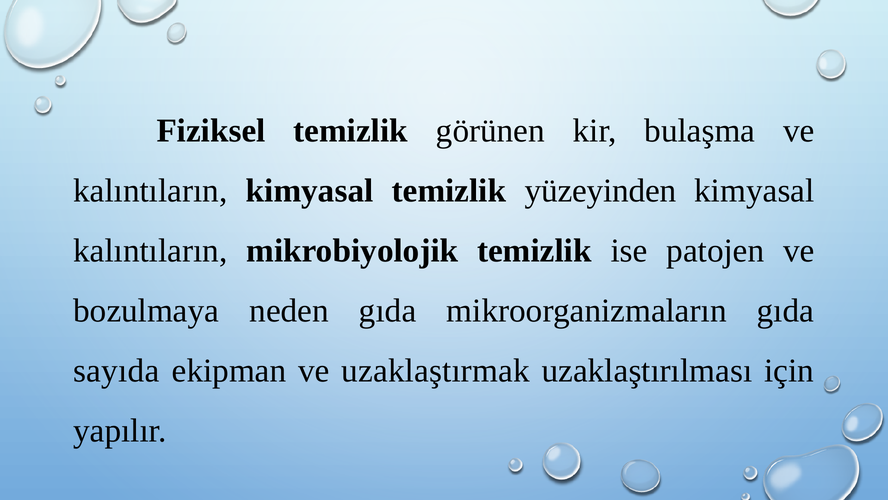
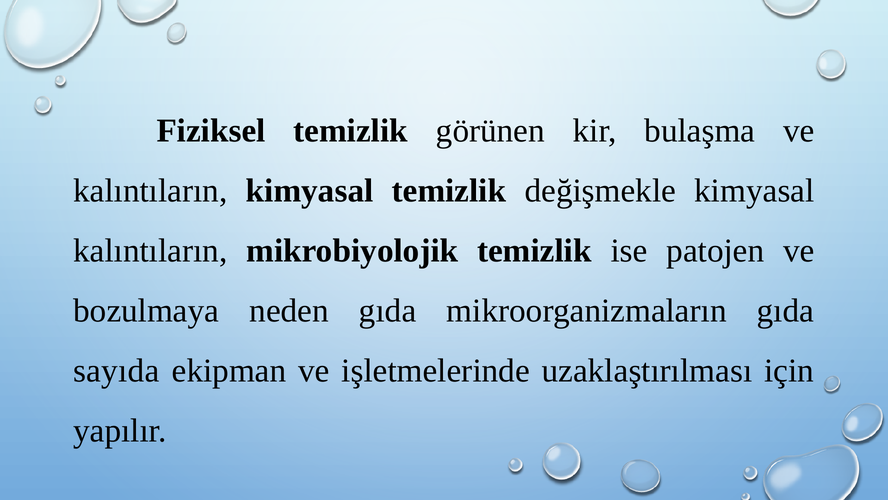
yüzeyinden: yüzeyinden -> değişmekle (600, 190)
uzaklaştırmak: uzaklaştırmak -> işletmelerinde (436, 370)
